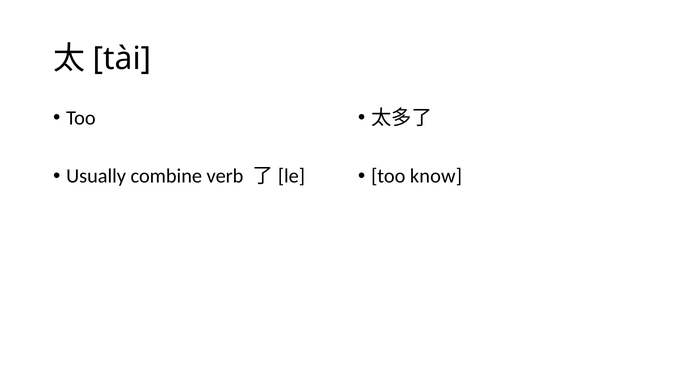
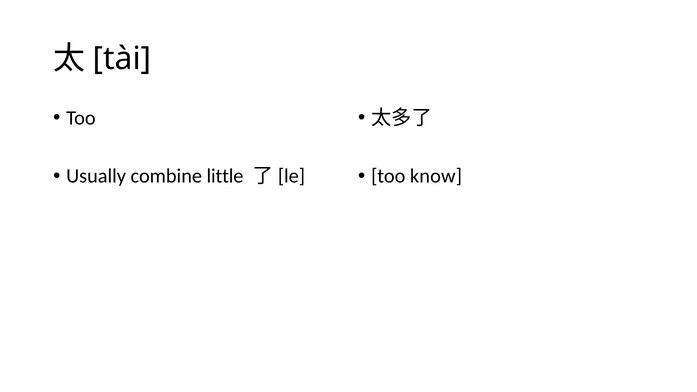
verb: verb -> little (225, 176)
